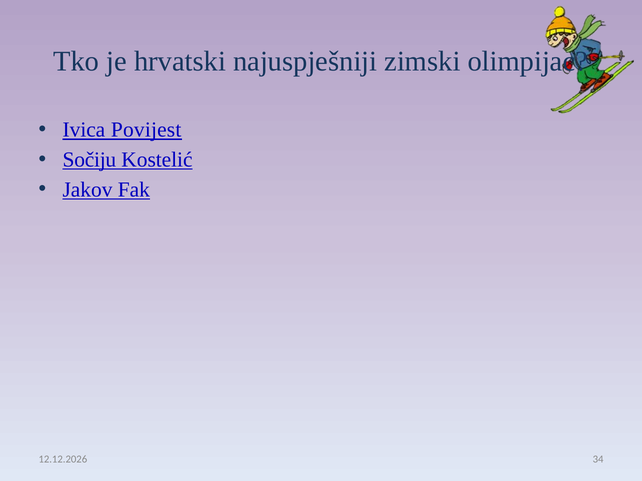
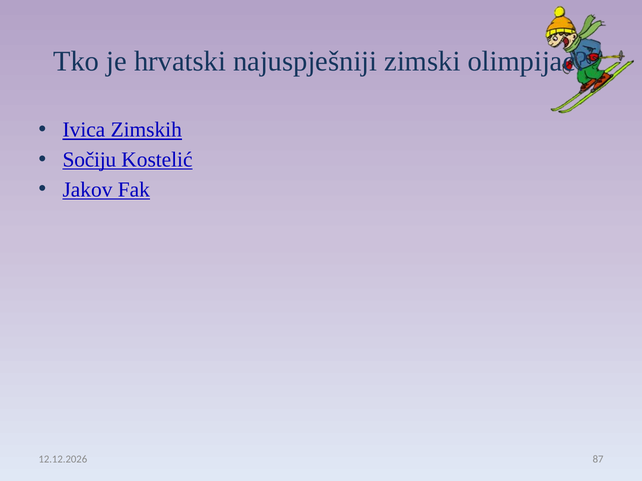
Povijest: Povijest -> Zimskih (146, 130)
34: 34 -> 87 (598, 460)
